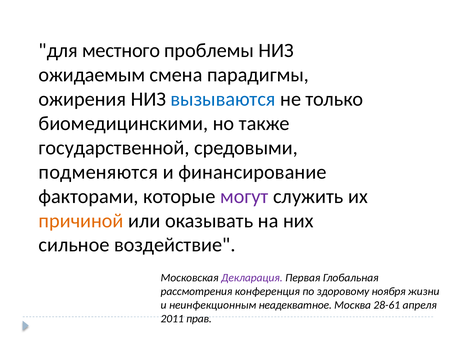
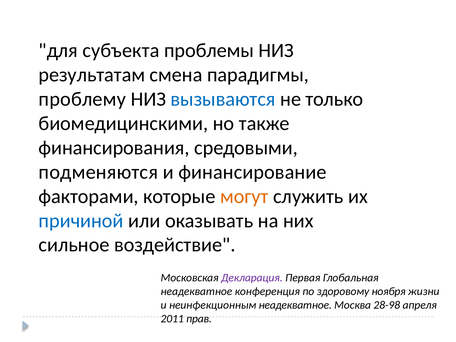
местного: местного -> субъекта (121, 50)
ожидаемым: ожидаемым -> результатам (92, 75)
ожирения: ожирения -> проблему (82, 99)
государственной: государственной -> финансирования (114, 148)
могут colour: purple -> orange (244, 196)
причиной colour: orange -> blue (81, 221)
рассмотрения: рассмотрения -> неадекватное (196, 292)
28-61: 28-61 -> 28-98 (387, 305)
